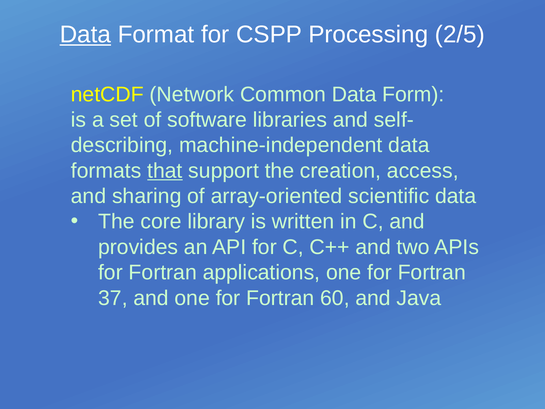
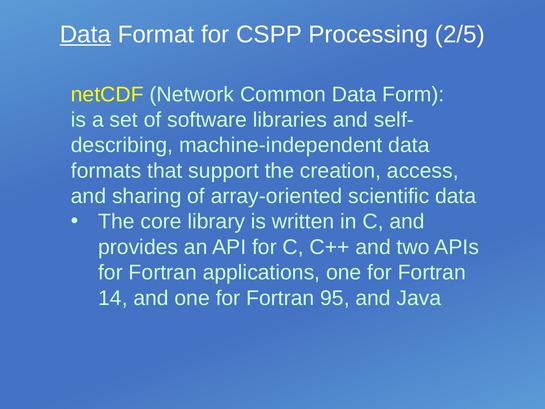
that underline: present -> none (165, 171)
37: 37 -> 14 (113, 298)
60: 60 -> 95 (335, 298)
